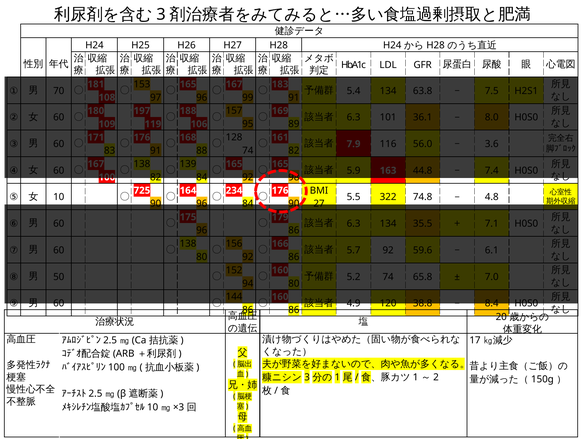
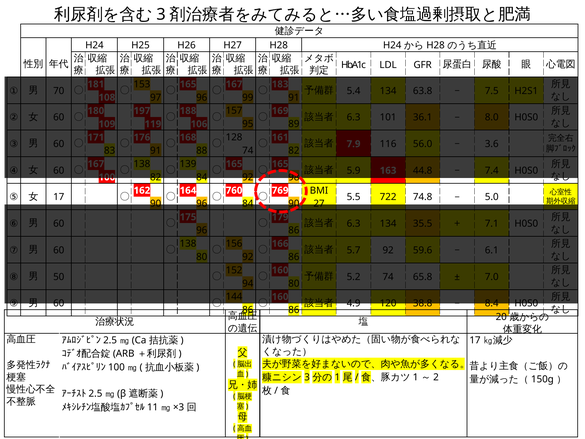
10: 10 -> 17 (59, 197)
725: 725 -> 162 (142, 190)
234: 234 -> 760 (234, 190)
176: 176 -> 769 (280, 190)
322: 322 -> 722 (388, 197)
4.8: 4.8 -> 5.0 (492, 197)
10: 10 -> 11 (153, 407)
